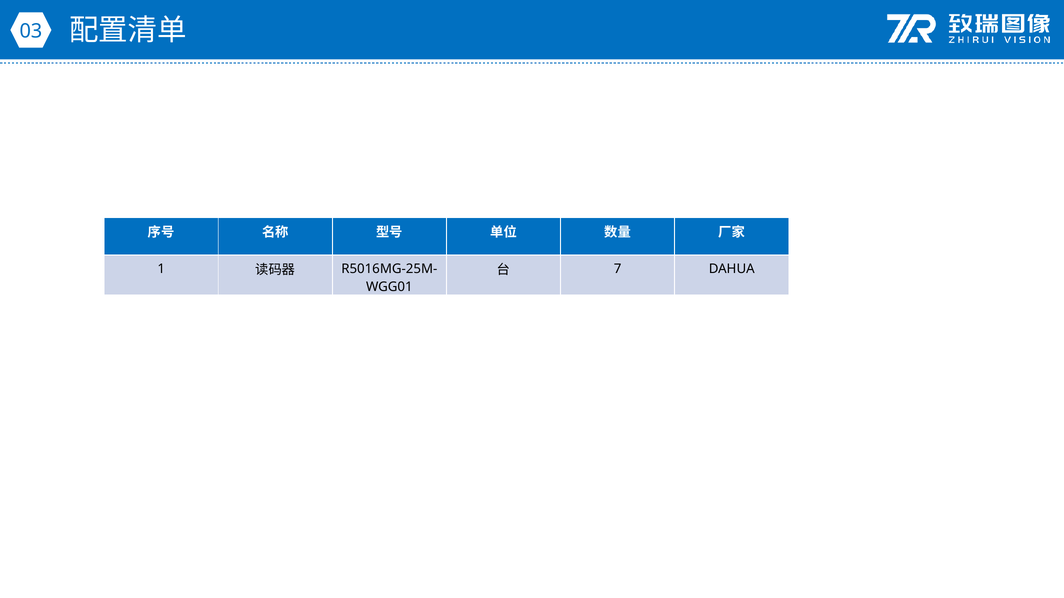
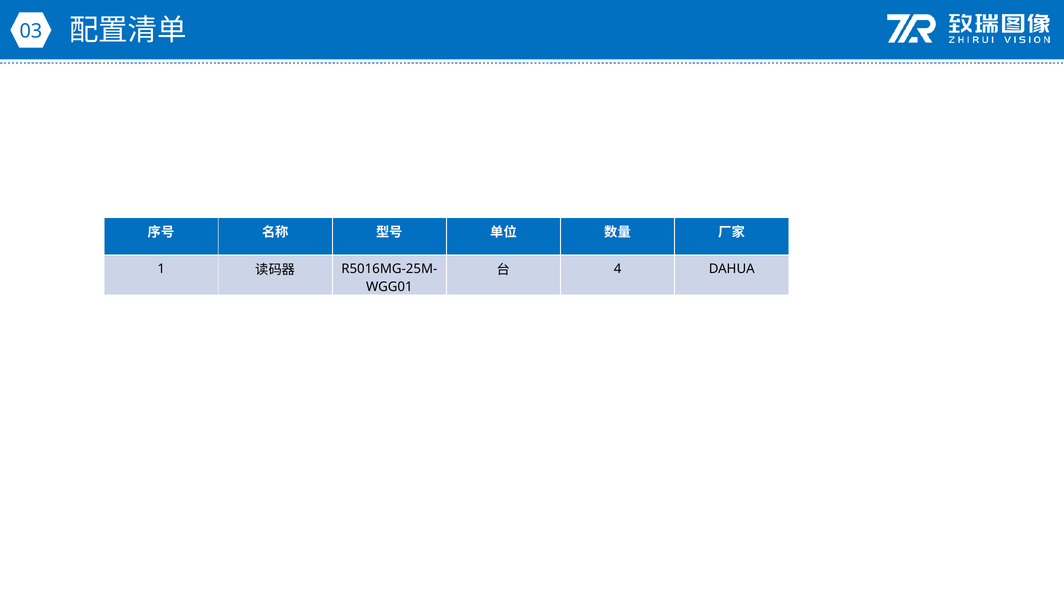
7: 7 -> 4 (618, 269)
